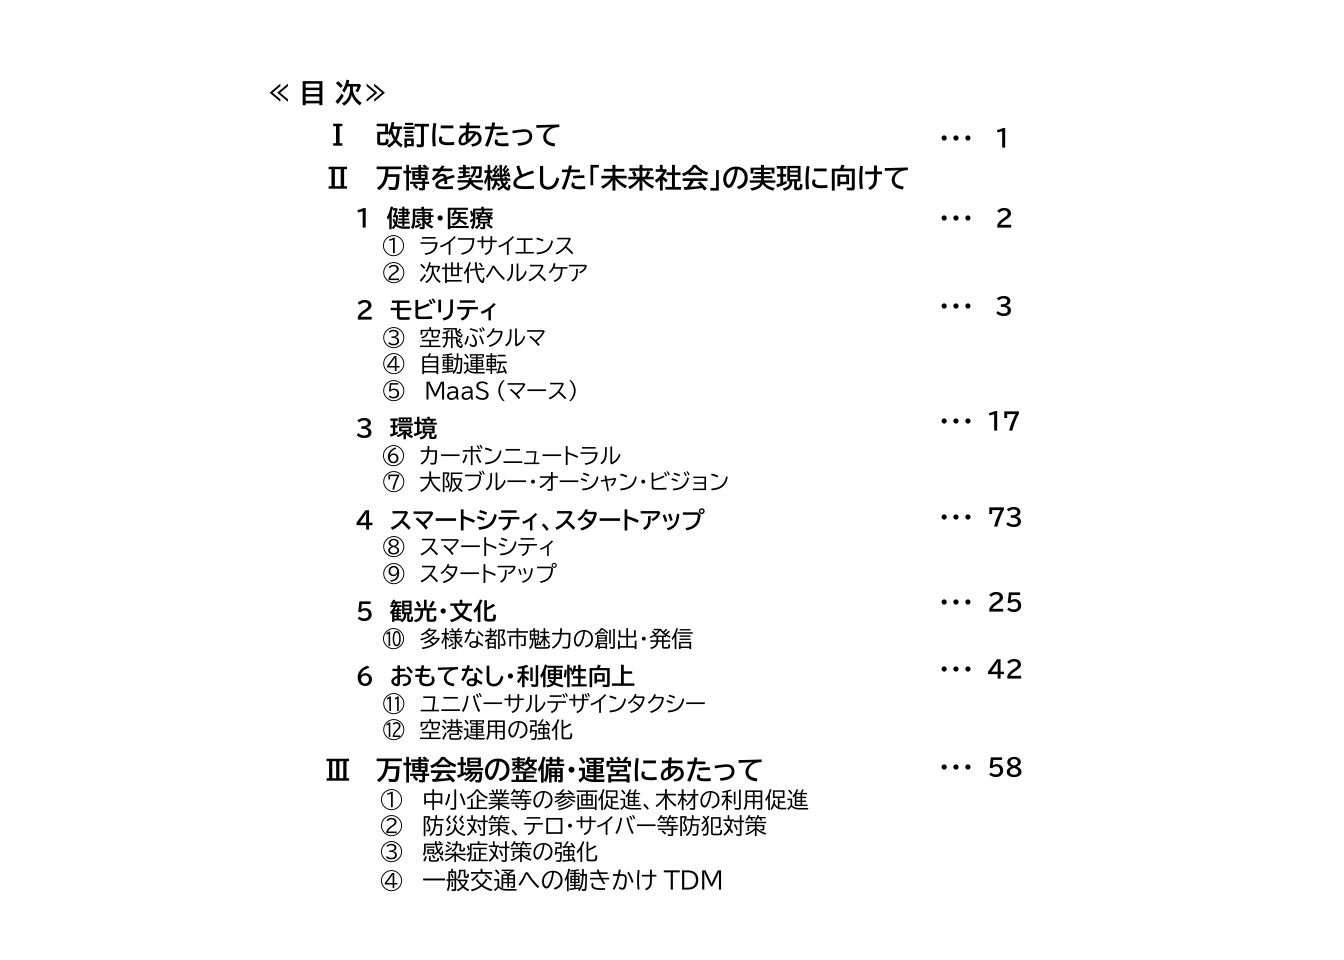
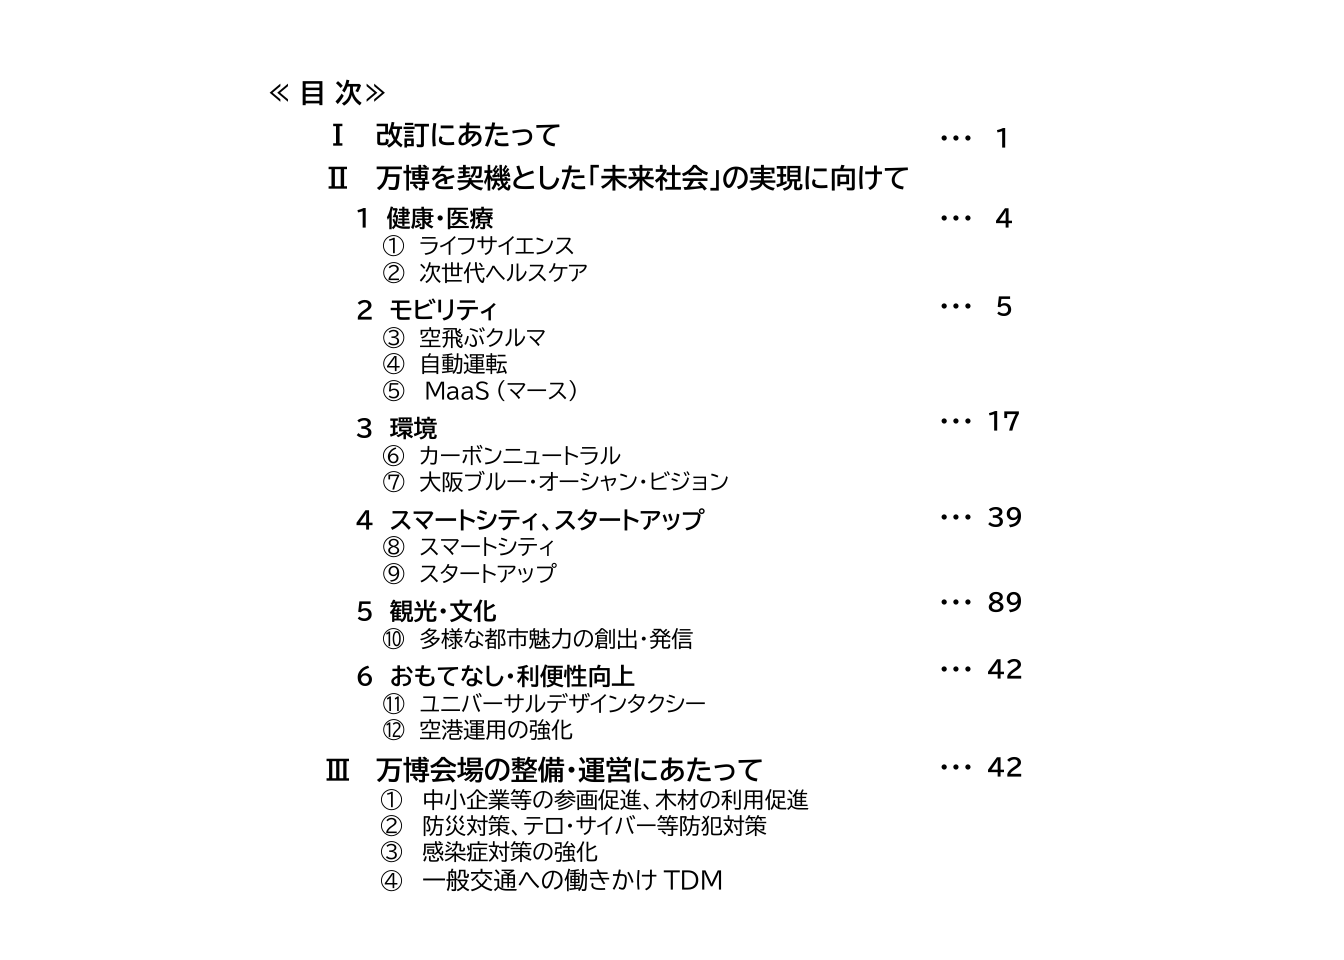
2: 2 -> 4 (1004, 220)
3: 3 -> 5 (1004, 307)
73: 73 -> 39 (1005, 519)
25: 25 -> 89 (1005, 604)
58: 58 -> 42 (1005, 769)
